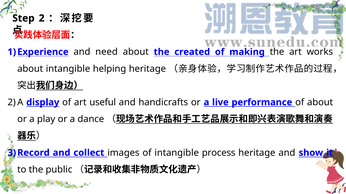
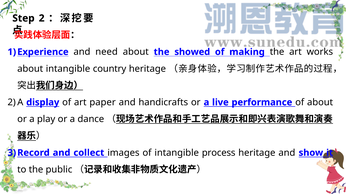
created: created -> showed (192, 52)
helping: helping -> country (110, 69)
useful: useful -> paper (103, 103)
